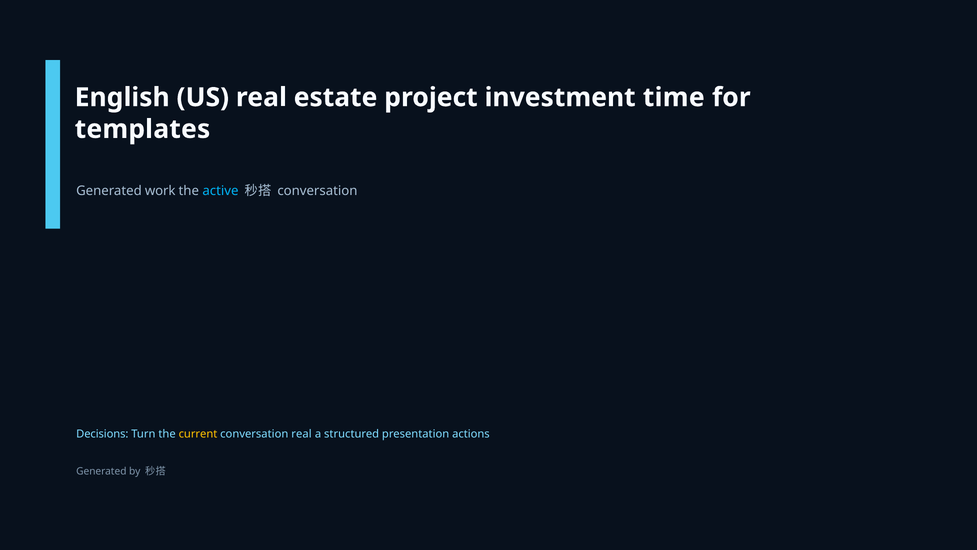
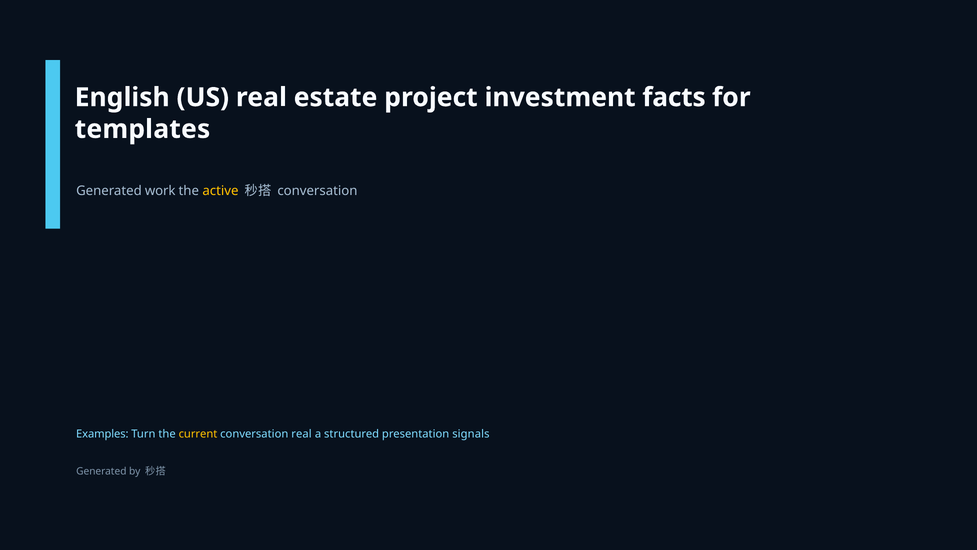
time: time -> facts (674, 97)
active colour: light blue -> yellow (220, 191)
Decisions: Decisions -> Examples (102, 434)
actions: actions -> signals (471, 434)
